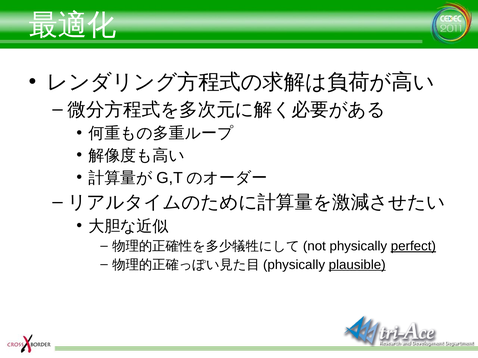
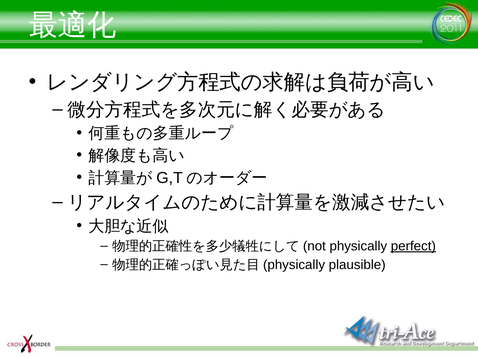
plausible underline: present -> none (357, 265)
